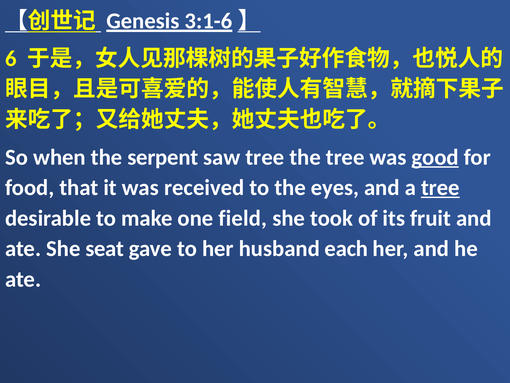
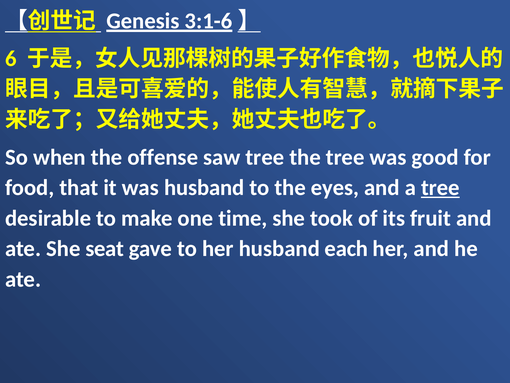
serpent: serpent -> offense (163, 157)
good underline: present -> none (435, 157)
was received: received -> husband (204, 187)
field: field -> time (243, 218)
